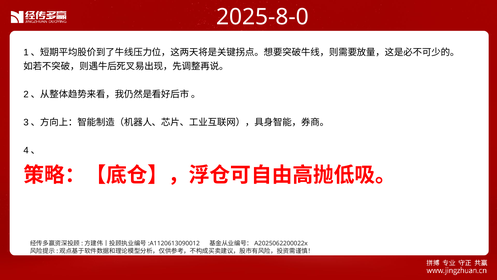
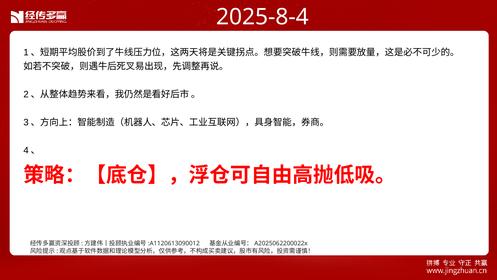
2025-8-0: 2025-8-0 -> 2025-8-4 (262, 17)
